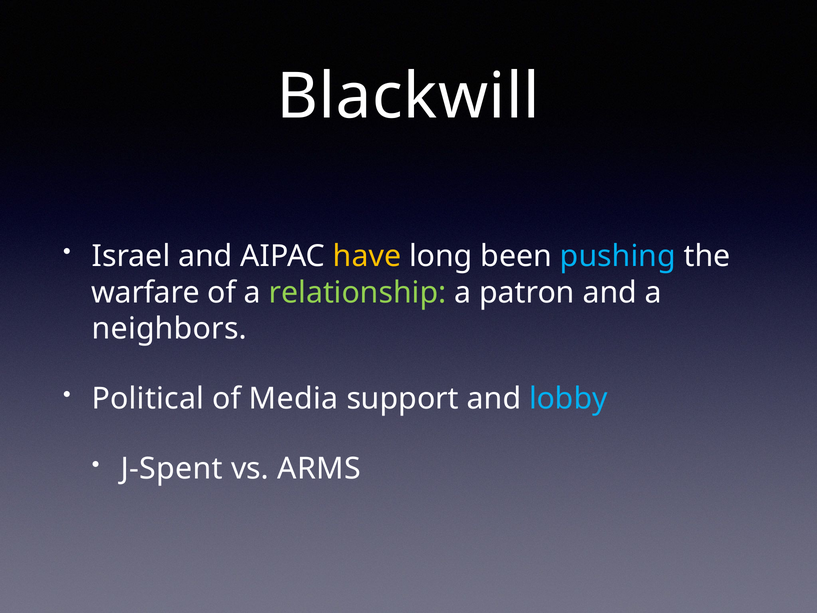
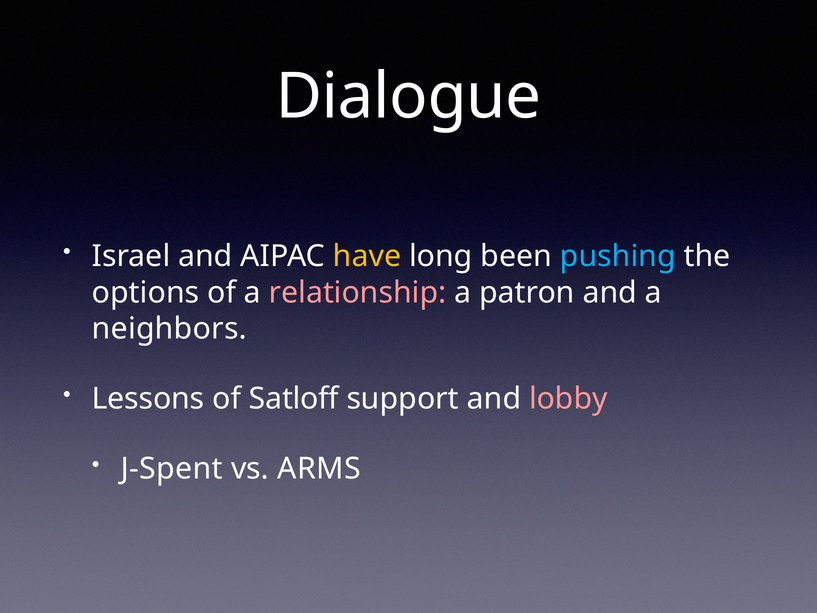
Blackwill: Blackwill -> Dialogue (409, 97)
warfare: warfare -> options (146, 292)
relationship colour: light green -> pink (358, 292)
Political: Political -> Lessons (148, 399)
Media: Media -> Satloff (294, 399)
lobby colour: light blue -> pink (568, 399)
